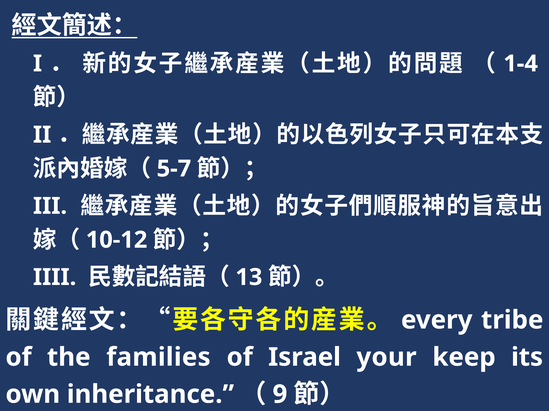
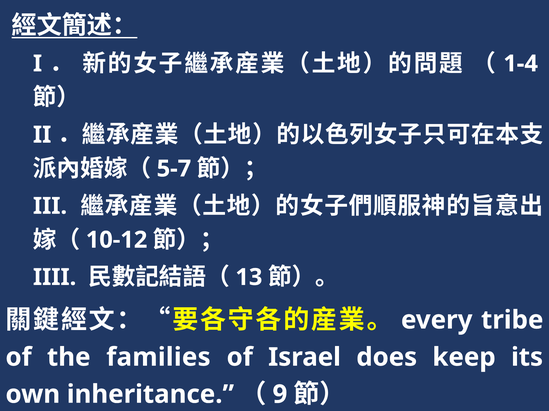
your: your -> does (387, 358)
